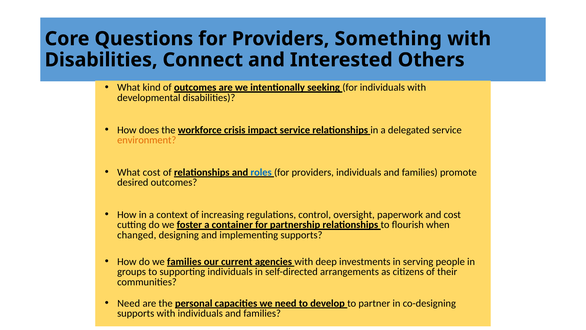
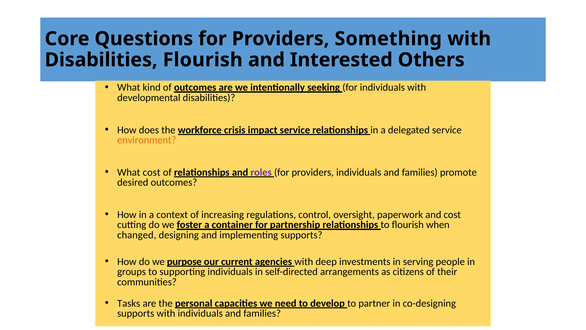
Disabilities Connect: Connect -> Flourish (203, 60)
roles colour: blue -> purple (261, 172)
we families: families -> purpose (184, 261)
Need: Need -> Tasks (129, 303)
